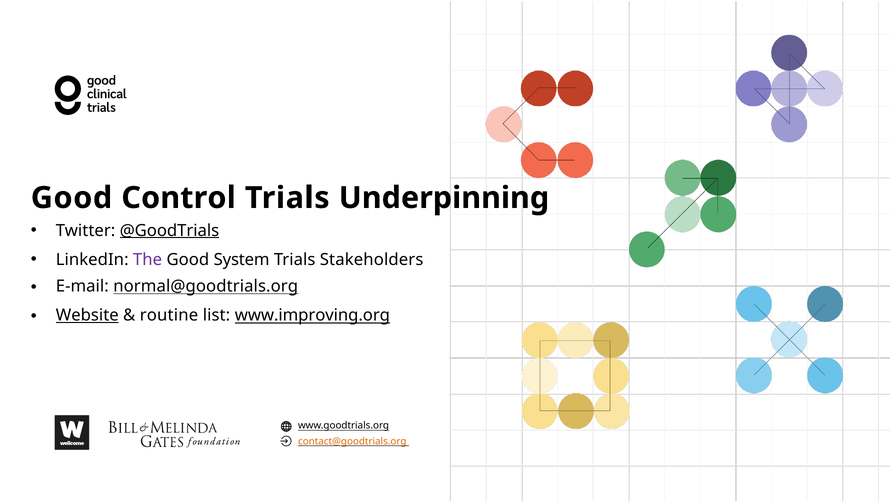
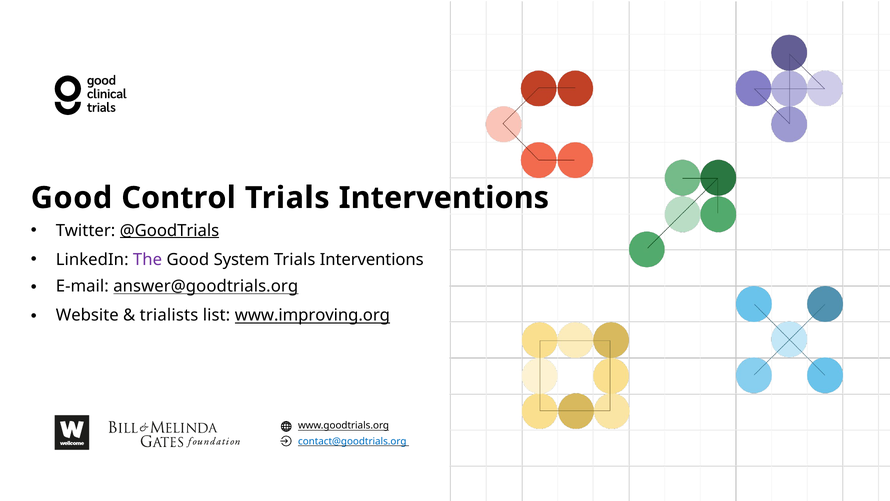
Underpinning: Underpinning -> Interventions (444, 198)
Stakeholders: Stakeholders -> Interventions (372, 260)
normal@goodtrials.org: normal@goodtrials.org -> answer@goodtrials.org (206, 286)
Website underline: present -> none (87, 315)
routine: routine -> trialists (169, 315)
contact@goodtrials.org colour: orange -> blue (352, 441)
